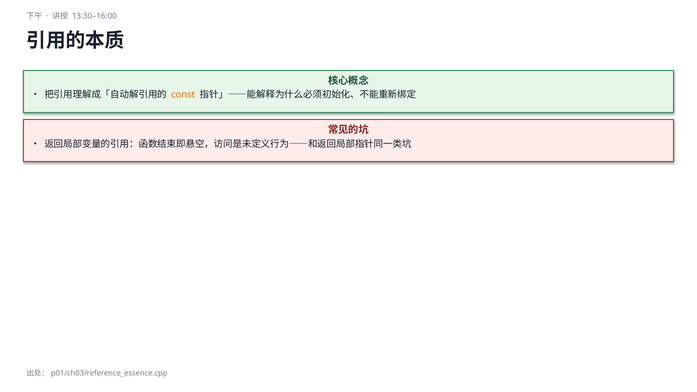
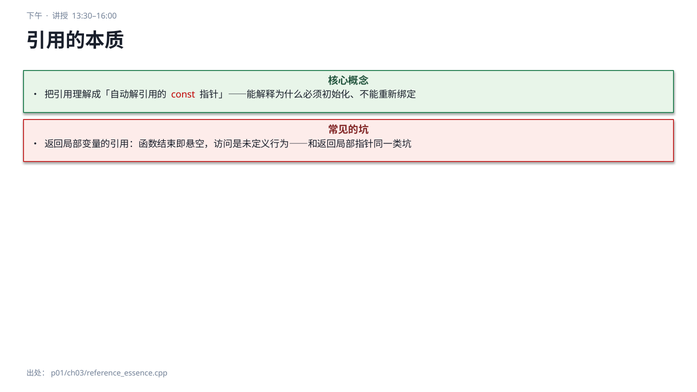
const colour: orange -> red (183, 95)
